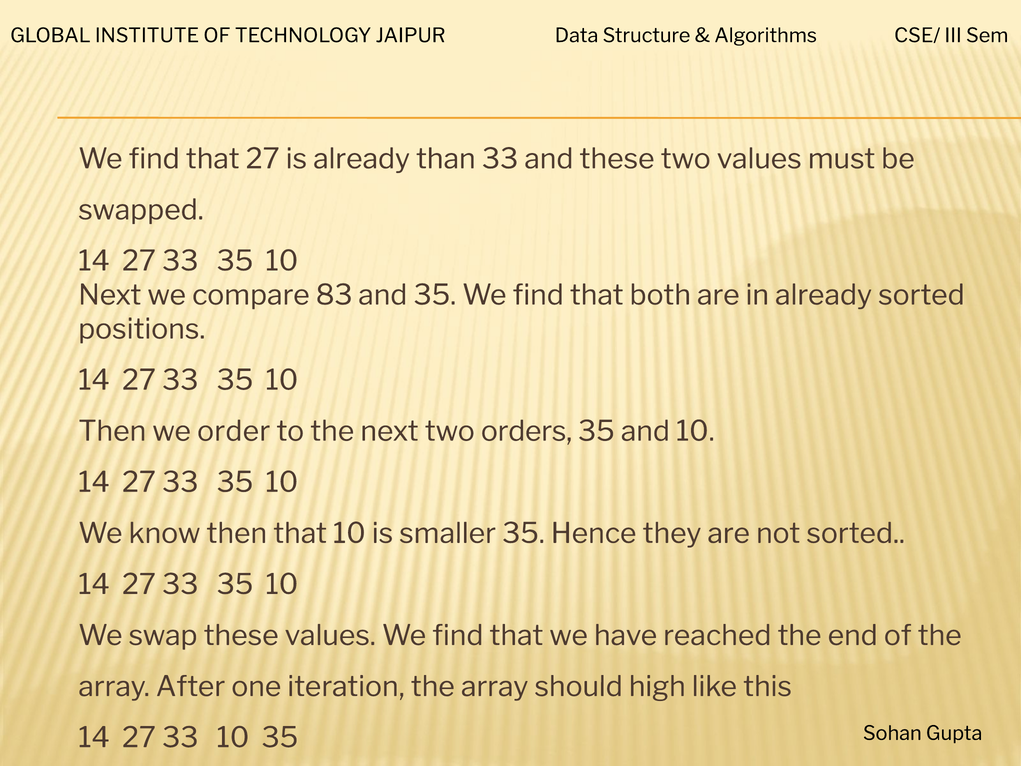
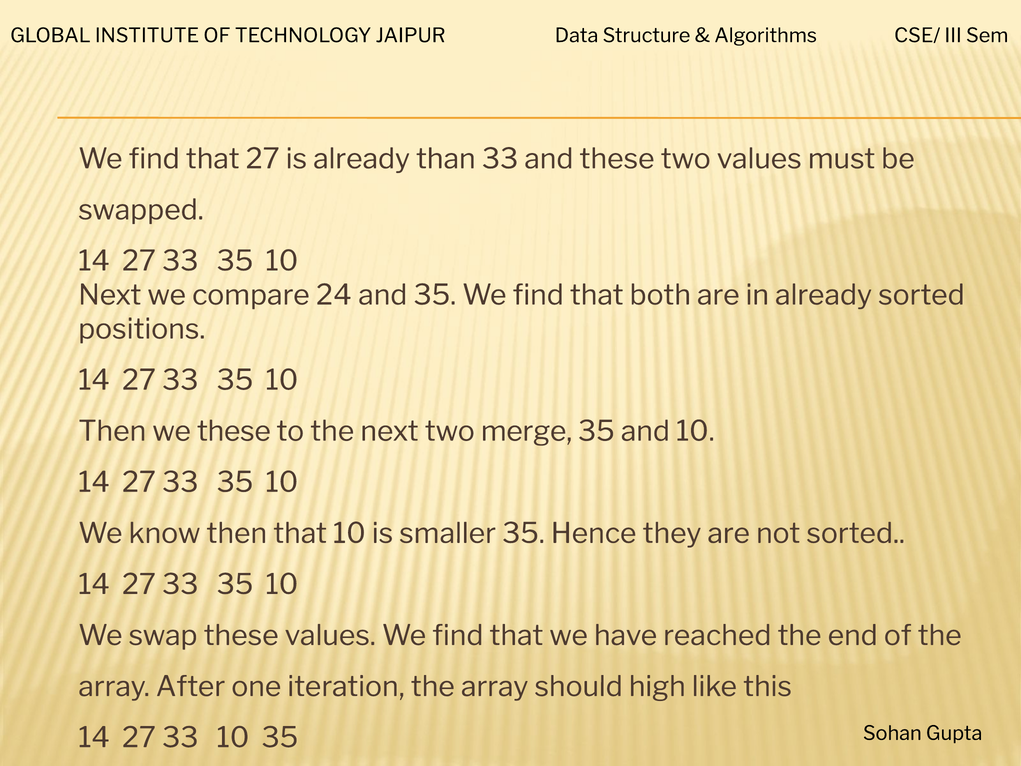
83: 83 -> 24 (334, 295)
we order: order -> these (234, 431)
orders: orders -> merge (527, 431)
